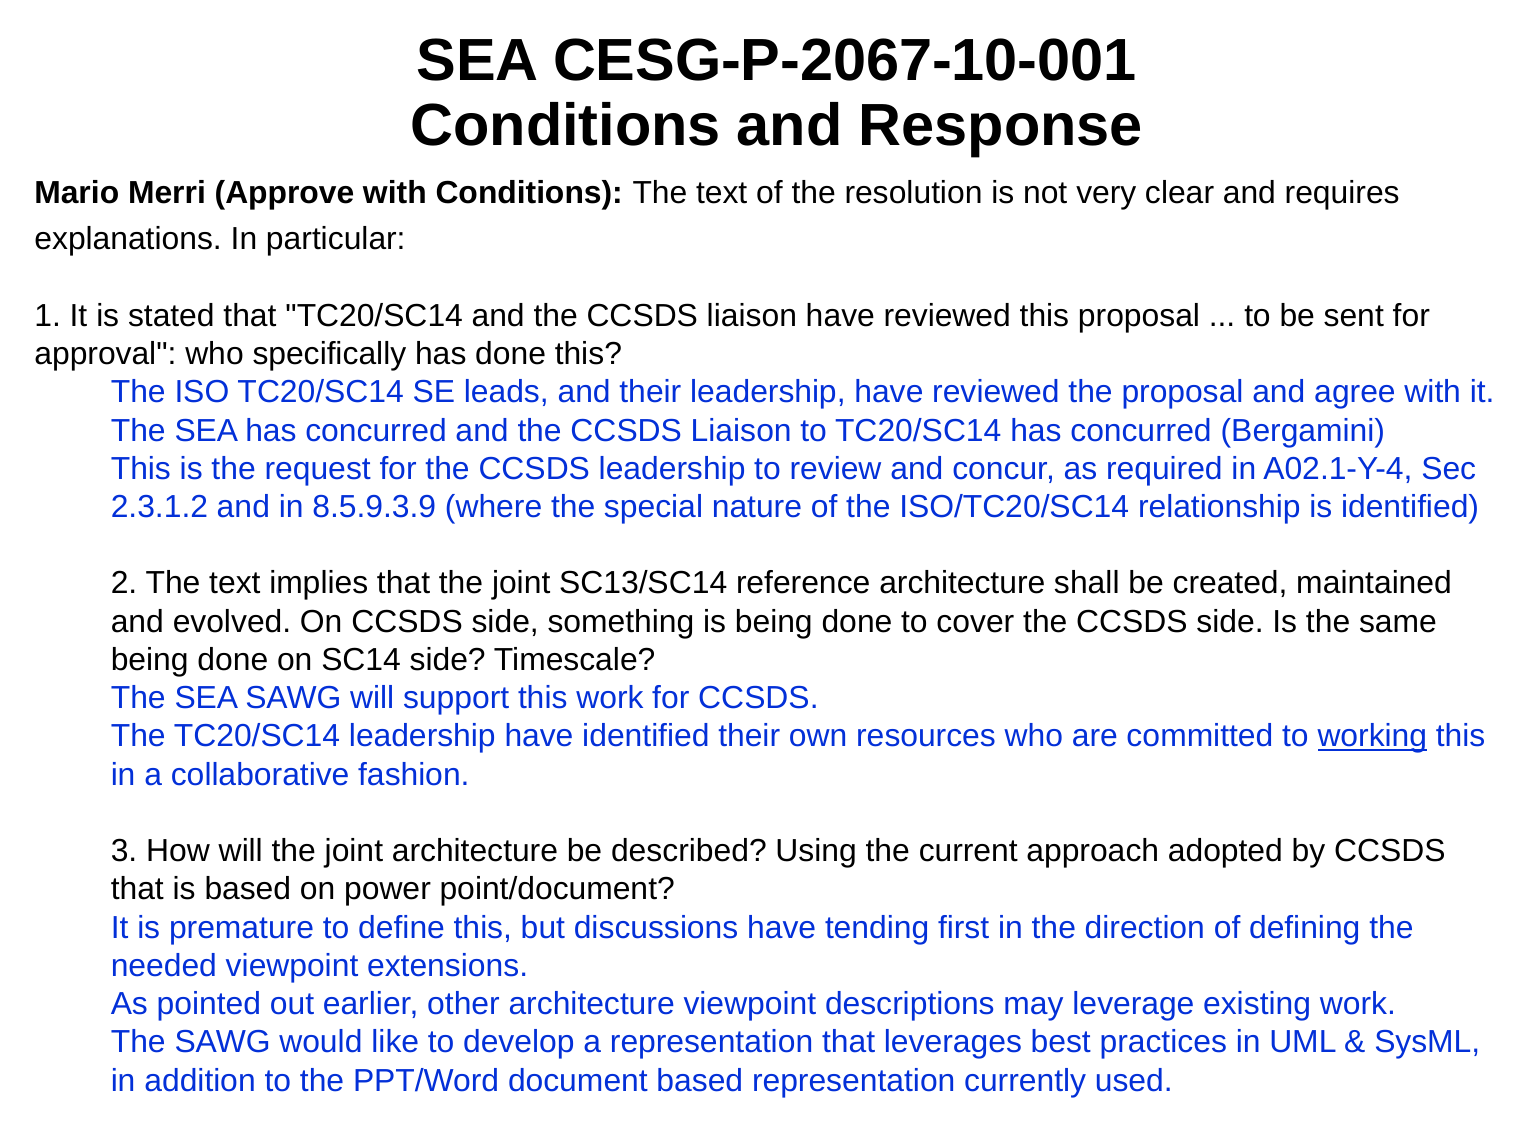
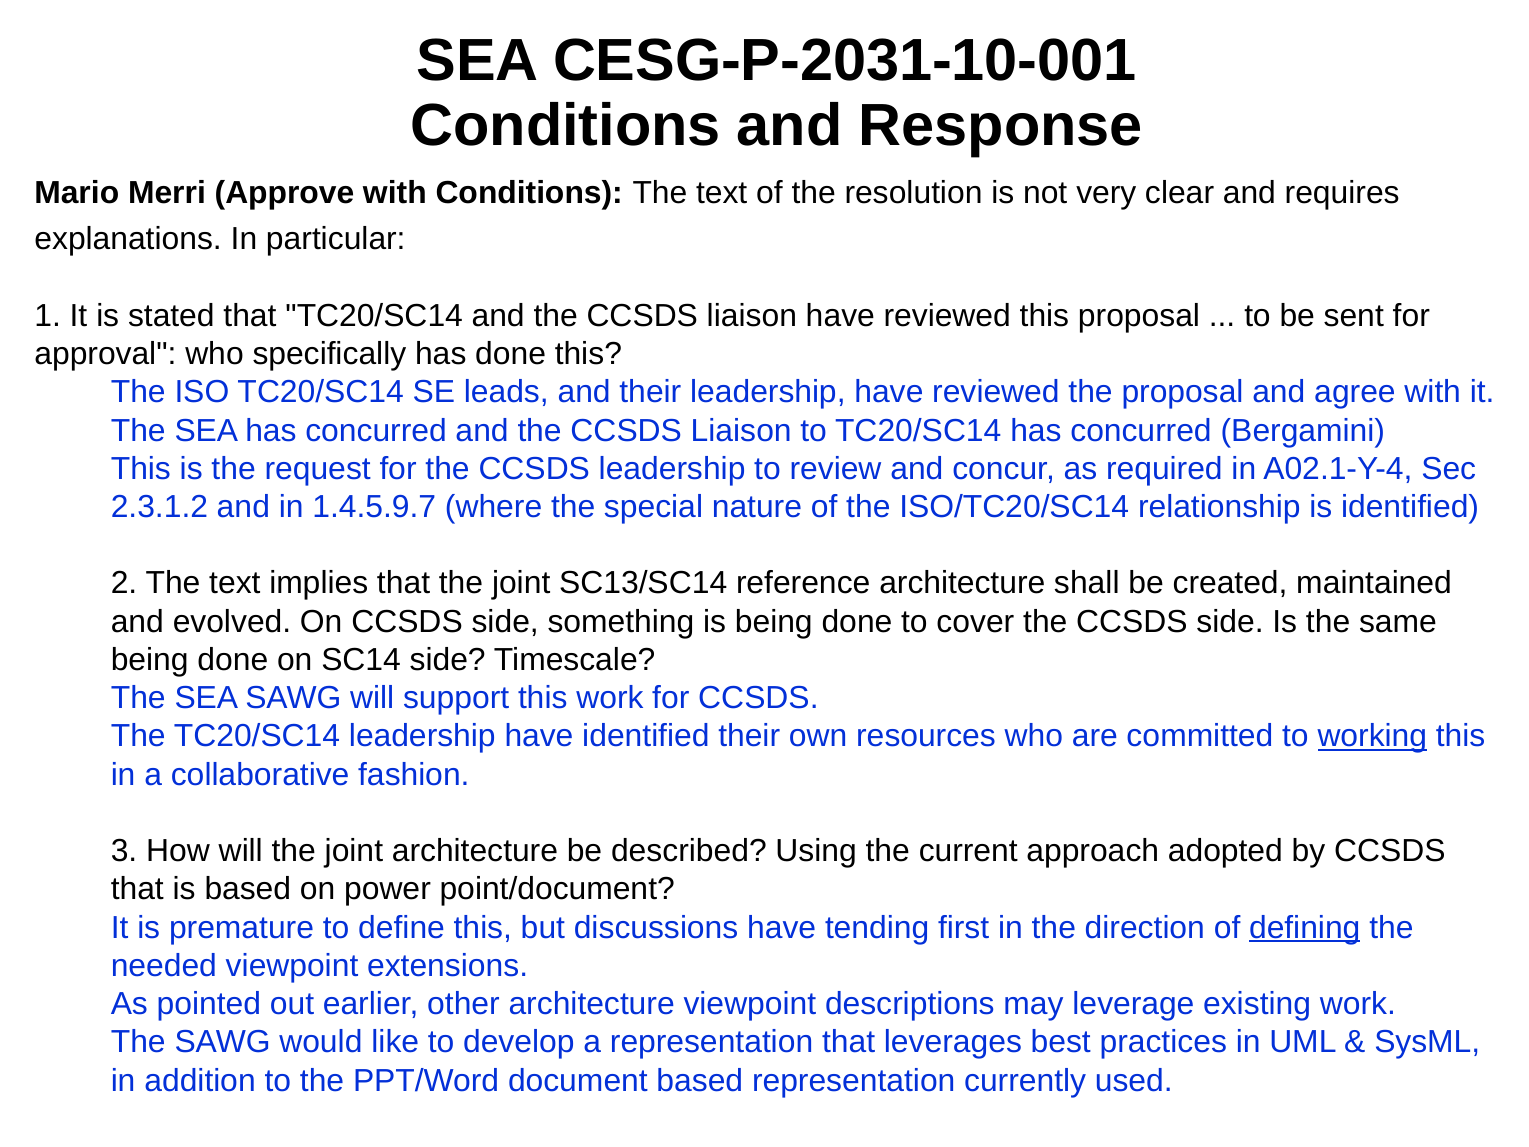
CESG-P-2067-10-001: CESG-P-2067-10-001 -> CESG-P-2031-10-001 (845, 61)
8.5.9.3.9: 8.5.9.3.9 -> 1.4.5.9.7 (374, 507)
defining underline: none -> present (1305, 927)
